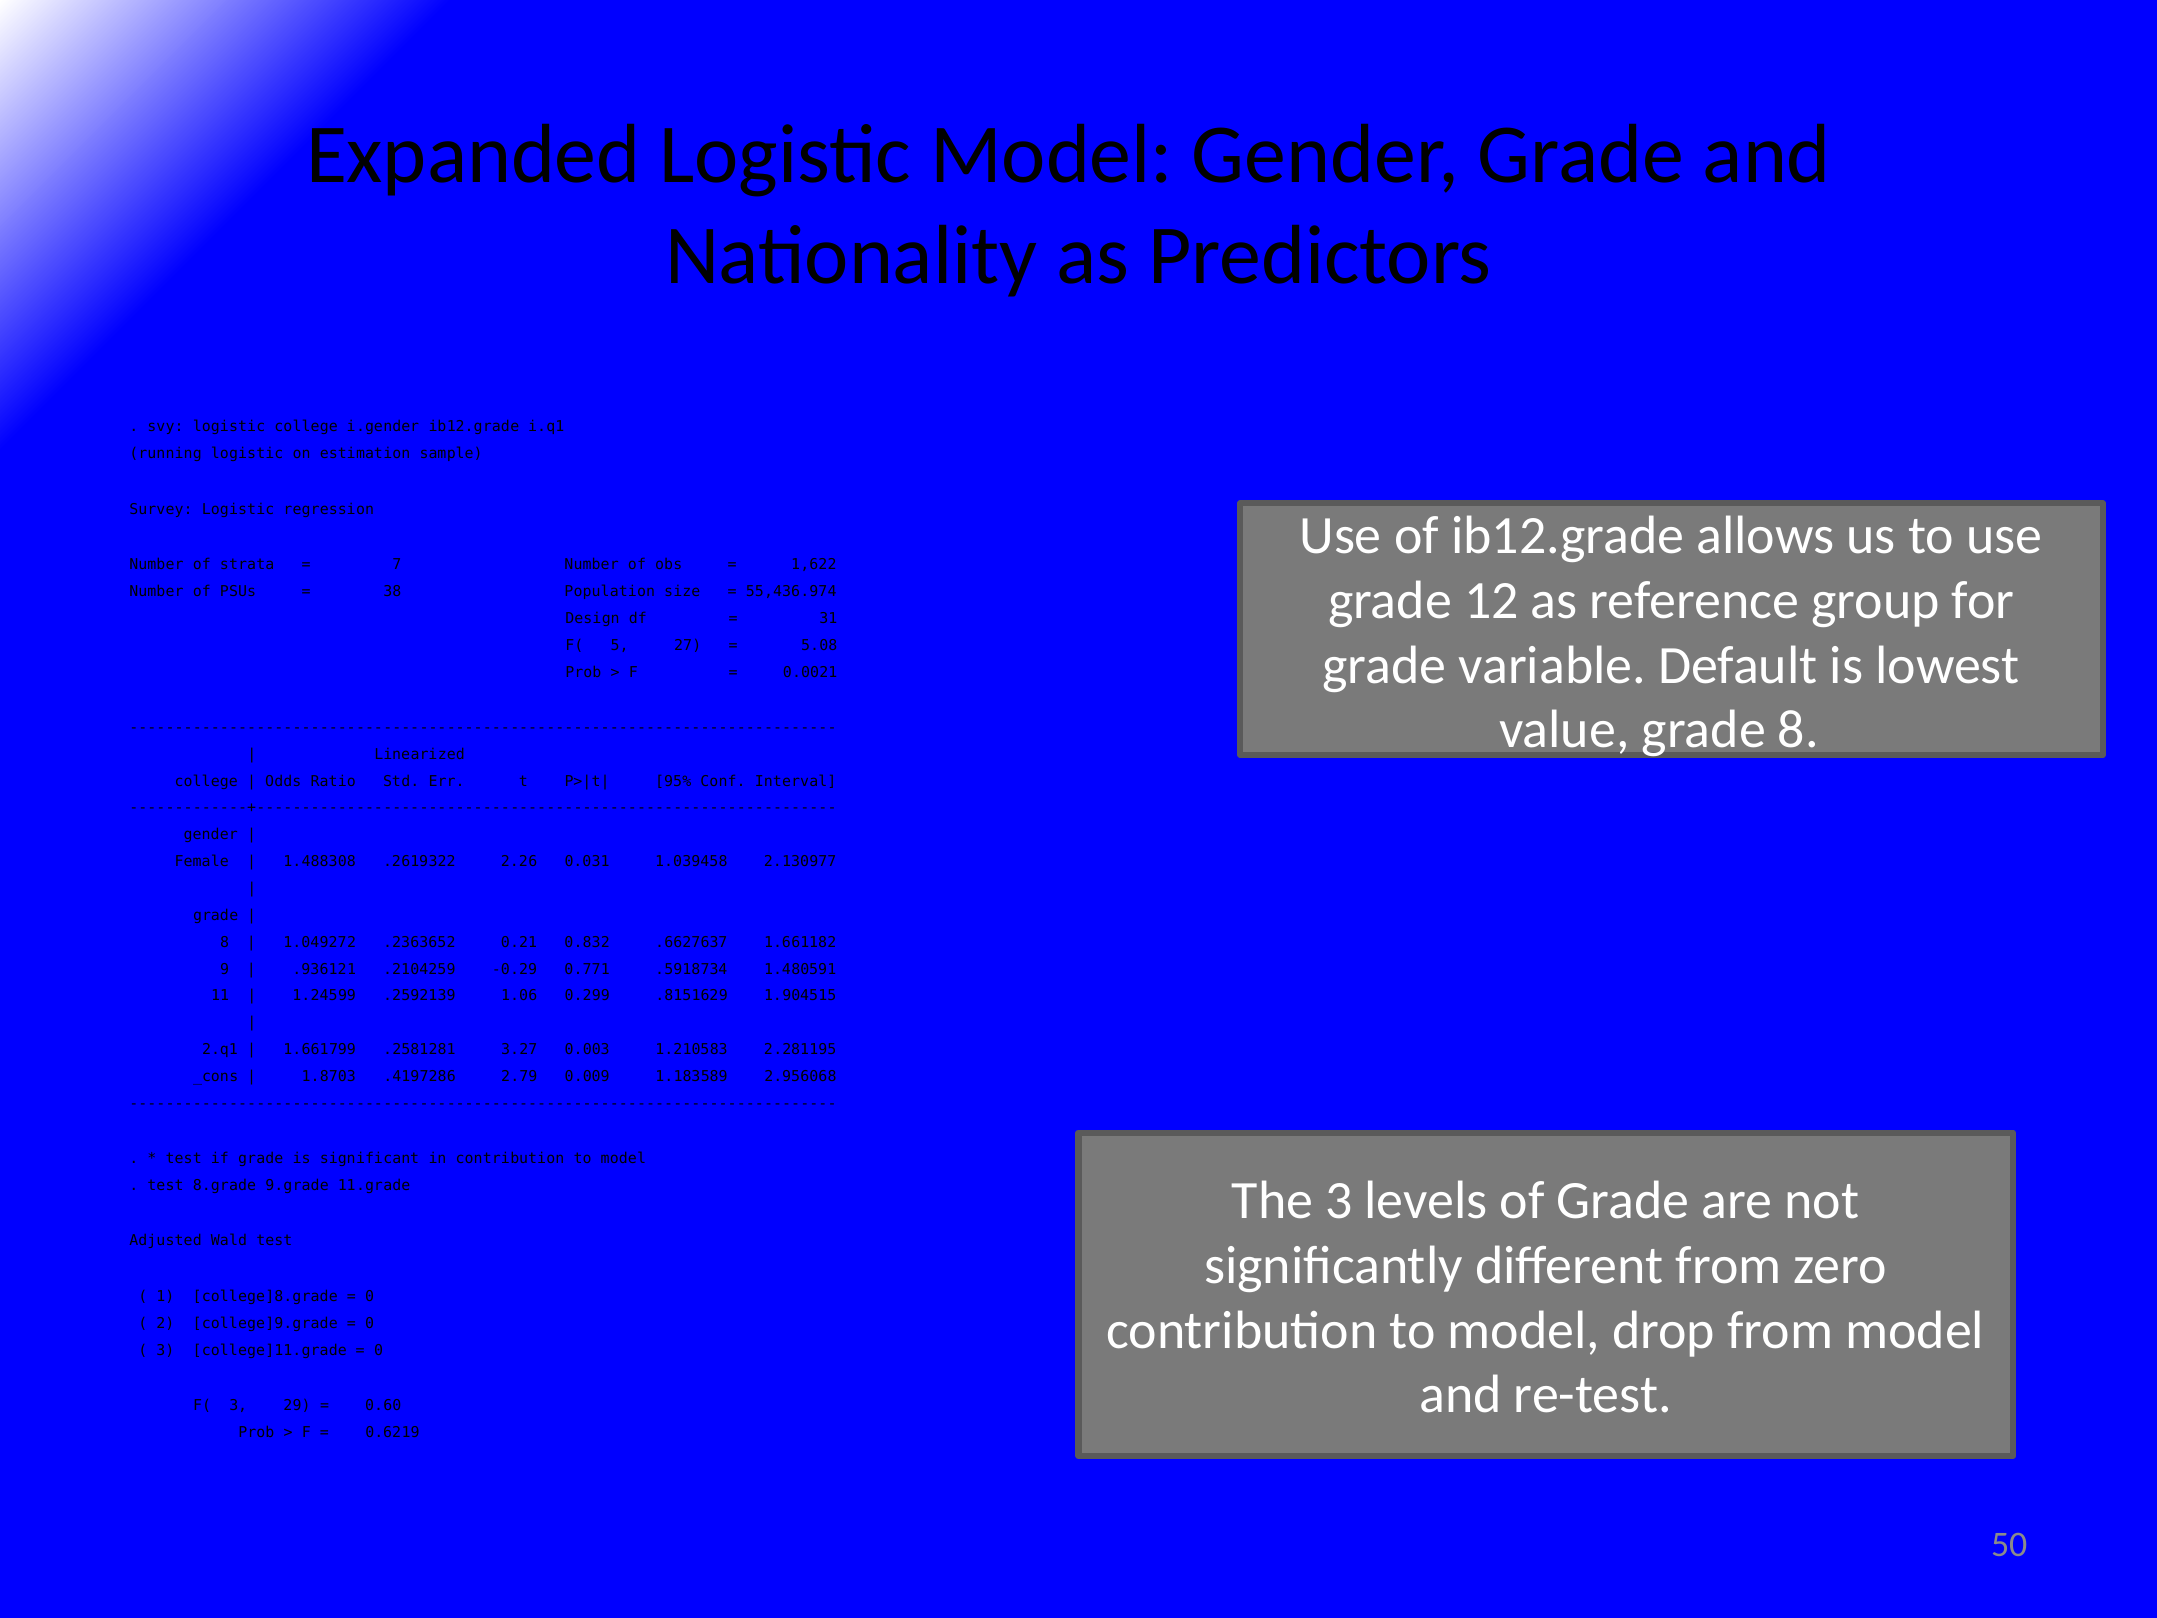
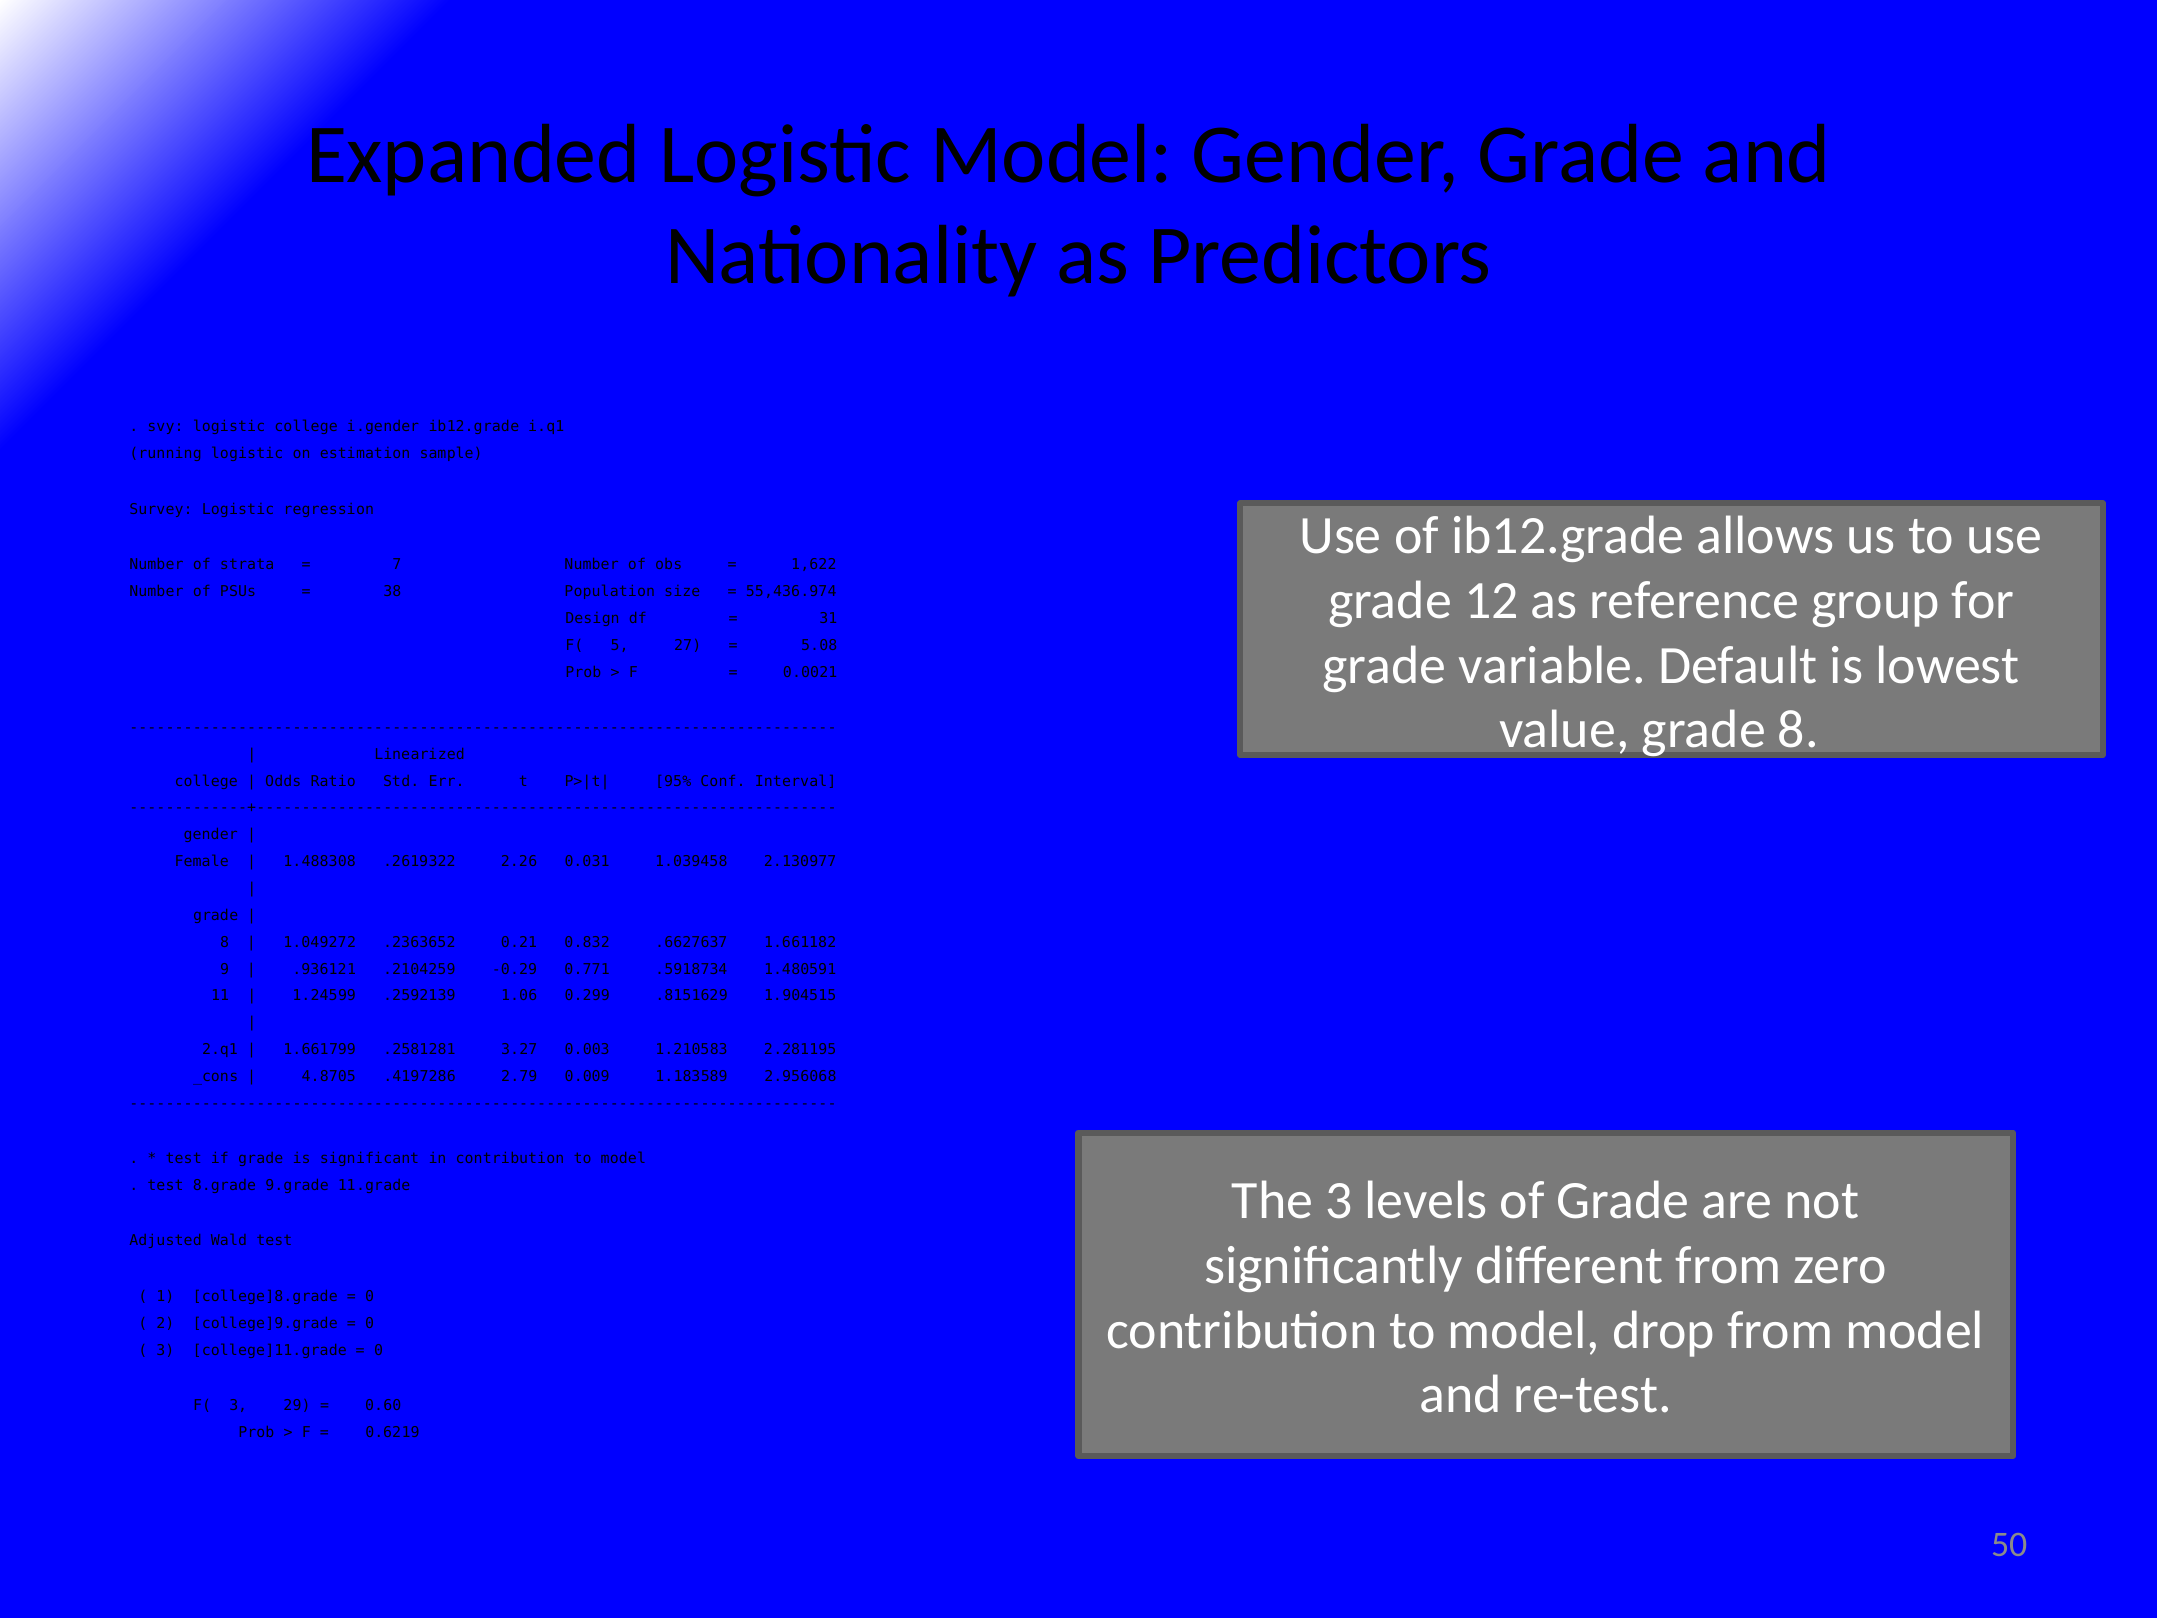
1.8703: 1.8703 -> 4.8705 (329, 1076)
